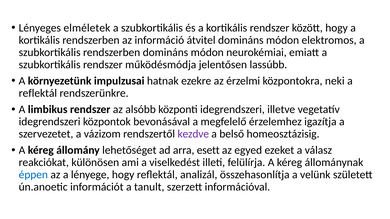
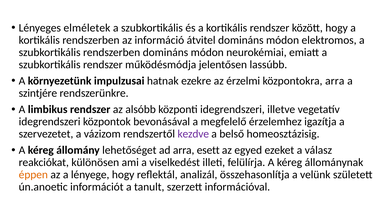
központokra neki: neki -> arra (335, 81)
reflektál: reflektál -> szintjére (38, 93)
éppen colour: blue -> orange (33, 175)
